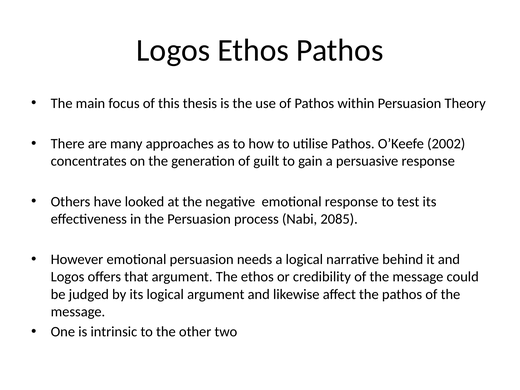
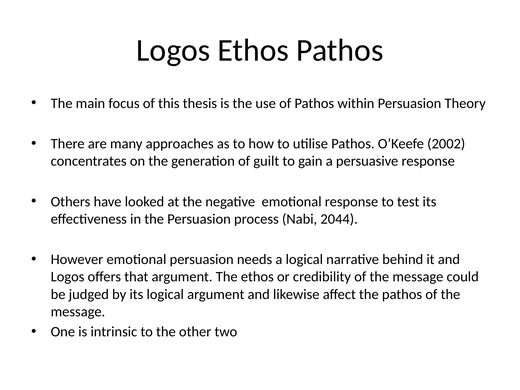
2085: 2085 -> 2044 (339, 219)
